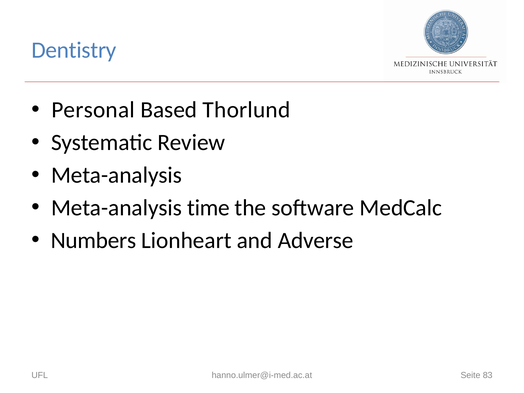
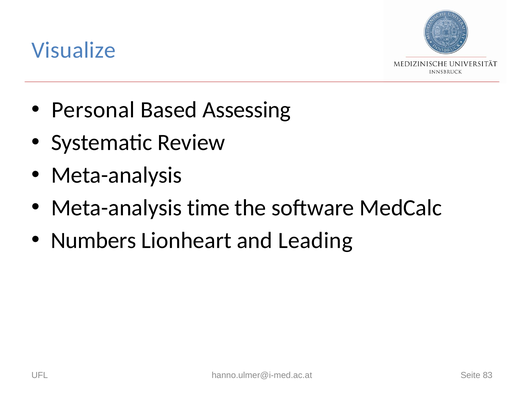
Dentistry: Dentistry -> Visualize (74, 50)
Thorlund: Thorlund -> Assessing (247, 110)
Adverse: Adverse -> Leading (315, 240)
